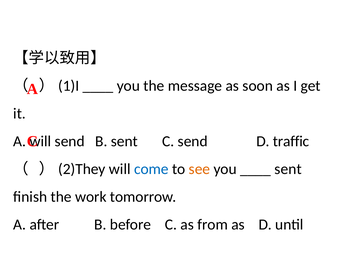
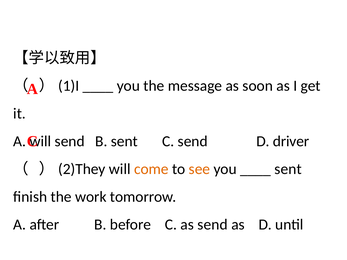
traffic: traffic -> driver (291, 141)
come colour: blue -> orange (151, 169)
as from: from -> send (213, 225)
